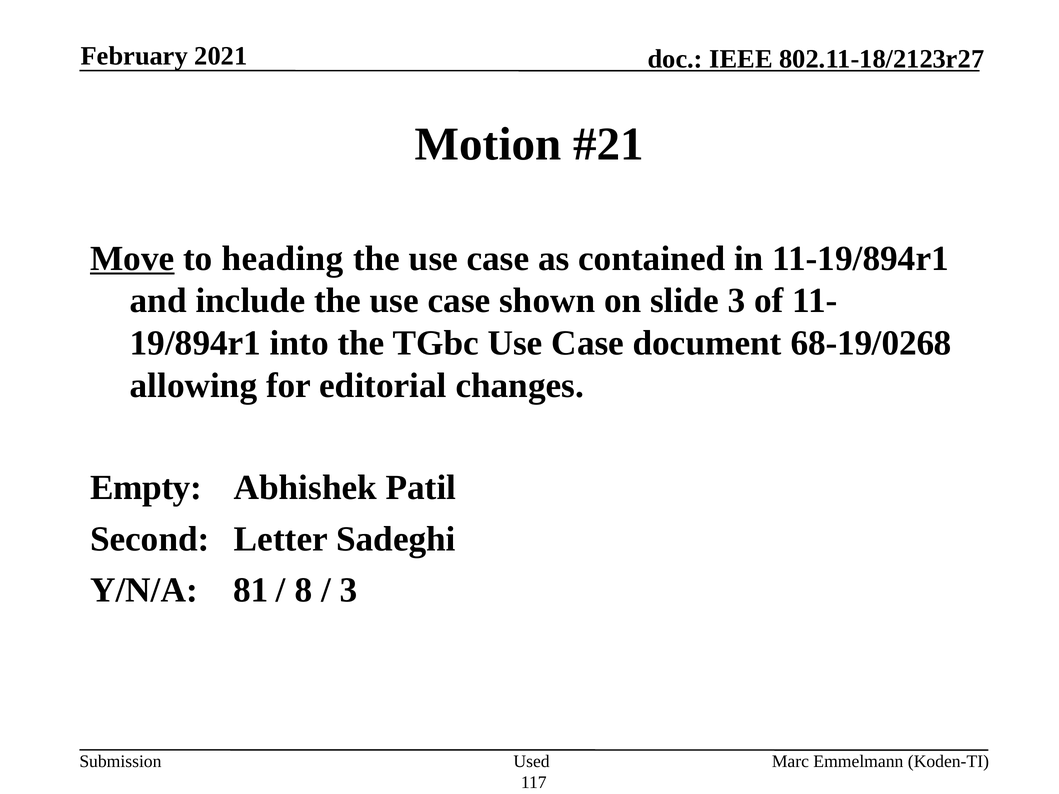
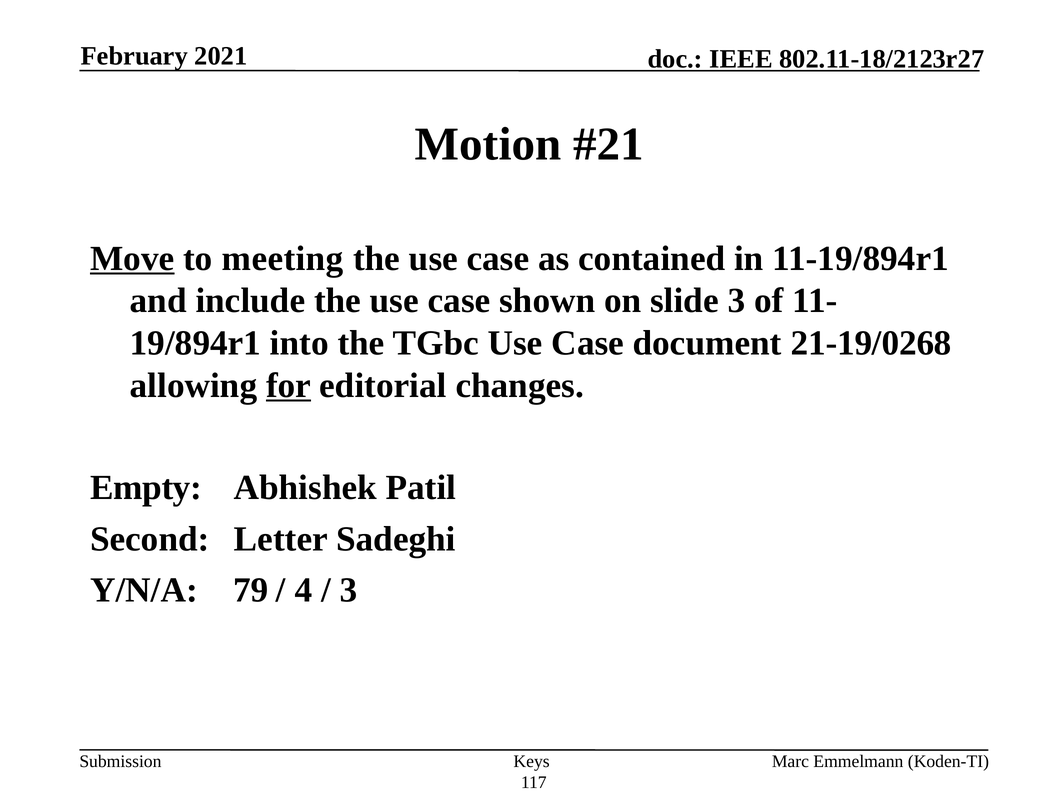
heading: heading -> meeting (283, 258)
68-19/0268: 68-19/0268 -> 21-19/0268 (871, 343)
for underline: none -> present (289, 386)
81: 81 -> 79 (251, 590)
8: 8 -> 4 (303, 590)
Used: Used -> Keys (532, 762)
